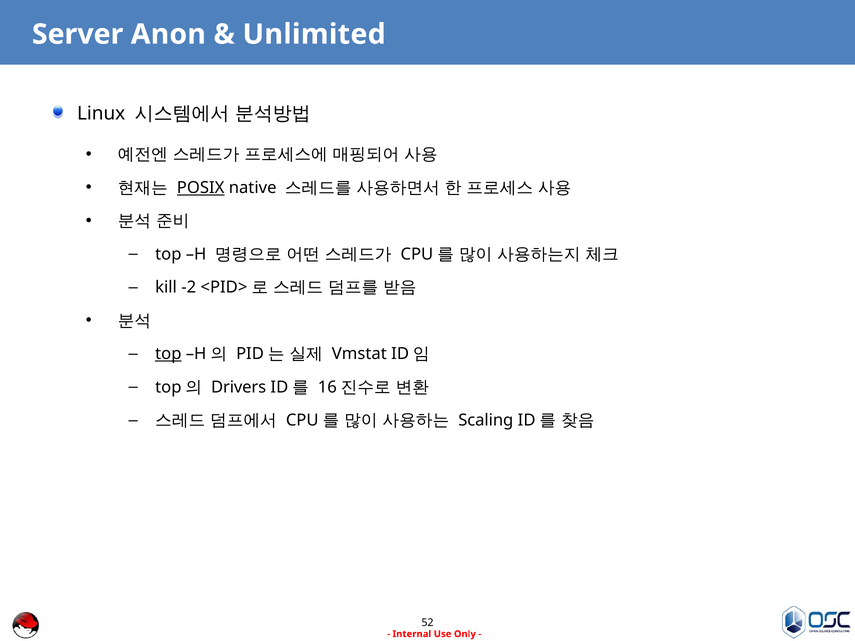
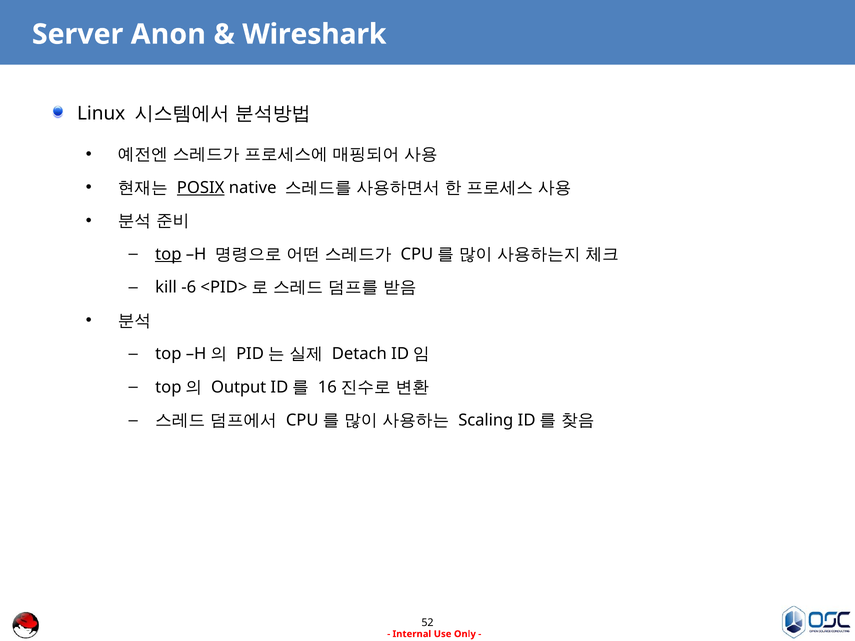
Unlimited: Unlimited -> Wireshark (314, 34)
top underline: none -> present (168, 254)
-2: -2 -> -6 (189, 288)
top underline: present -> none (168, 354)
Vmstat: Vmstat -> Detach (359, 354)
Drivers: Drivers -> Output (239, 387)
